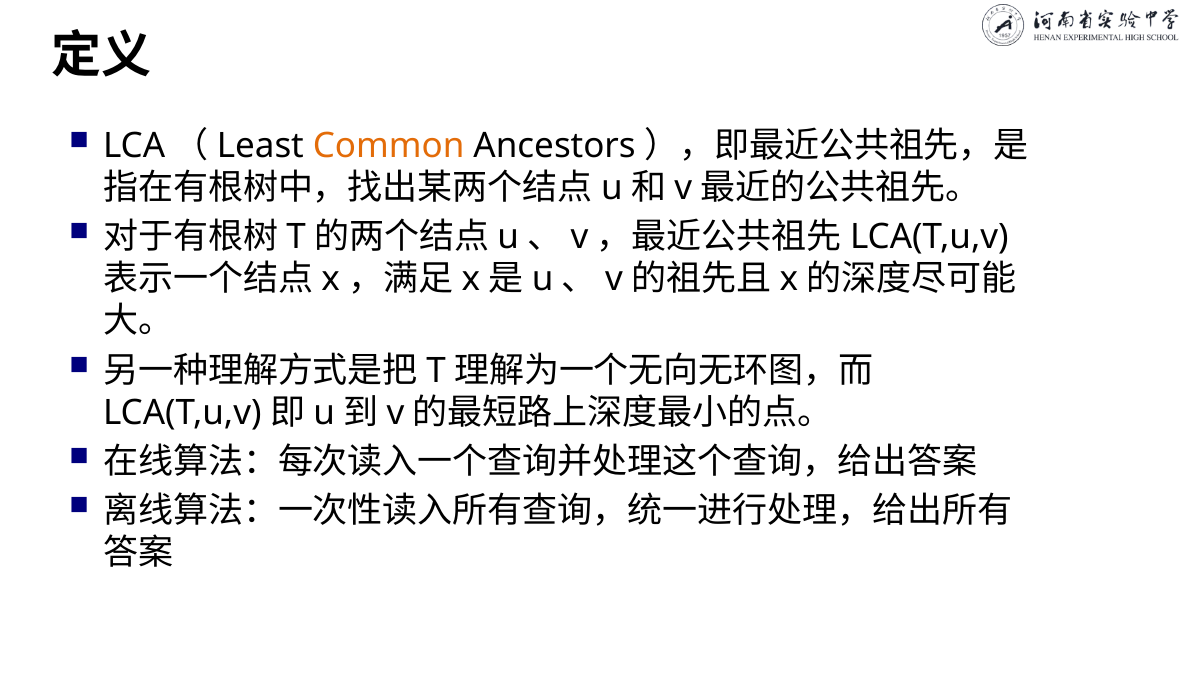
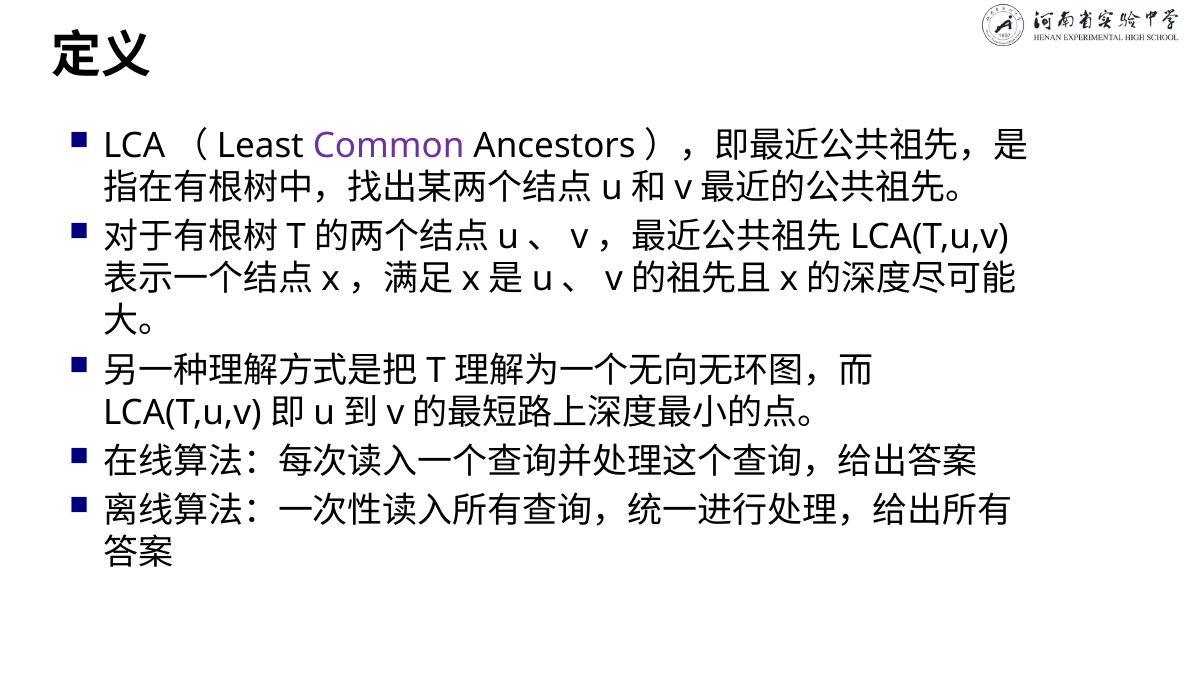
Common colour: orange -> purple (389, 146)
